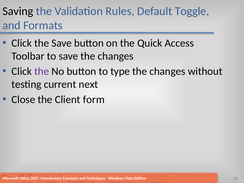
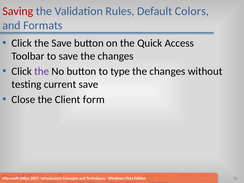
Saving colour: black -> red (18, 11)
Toggle: Toggle -> Colors (192, 11)
current next: next -> save (88, 84)
